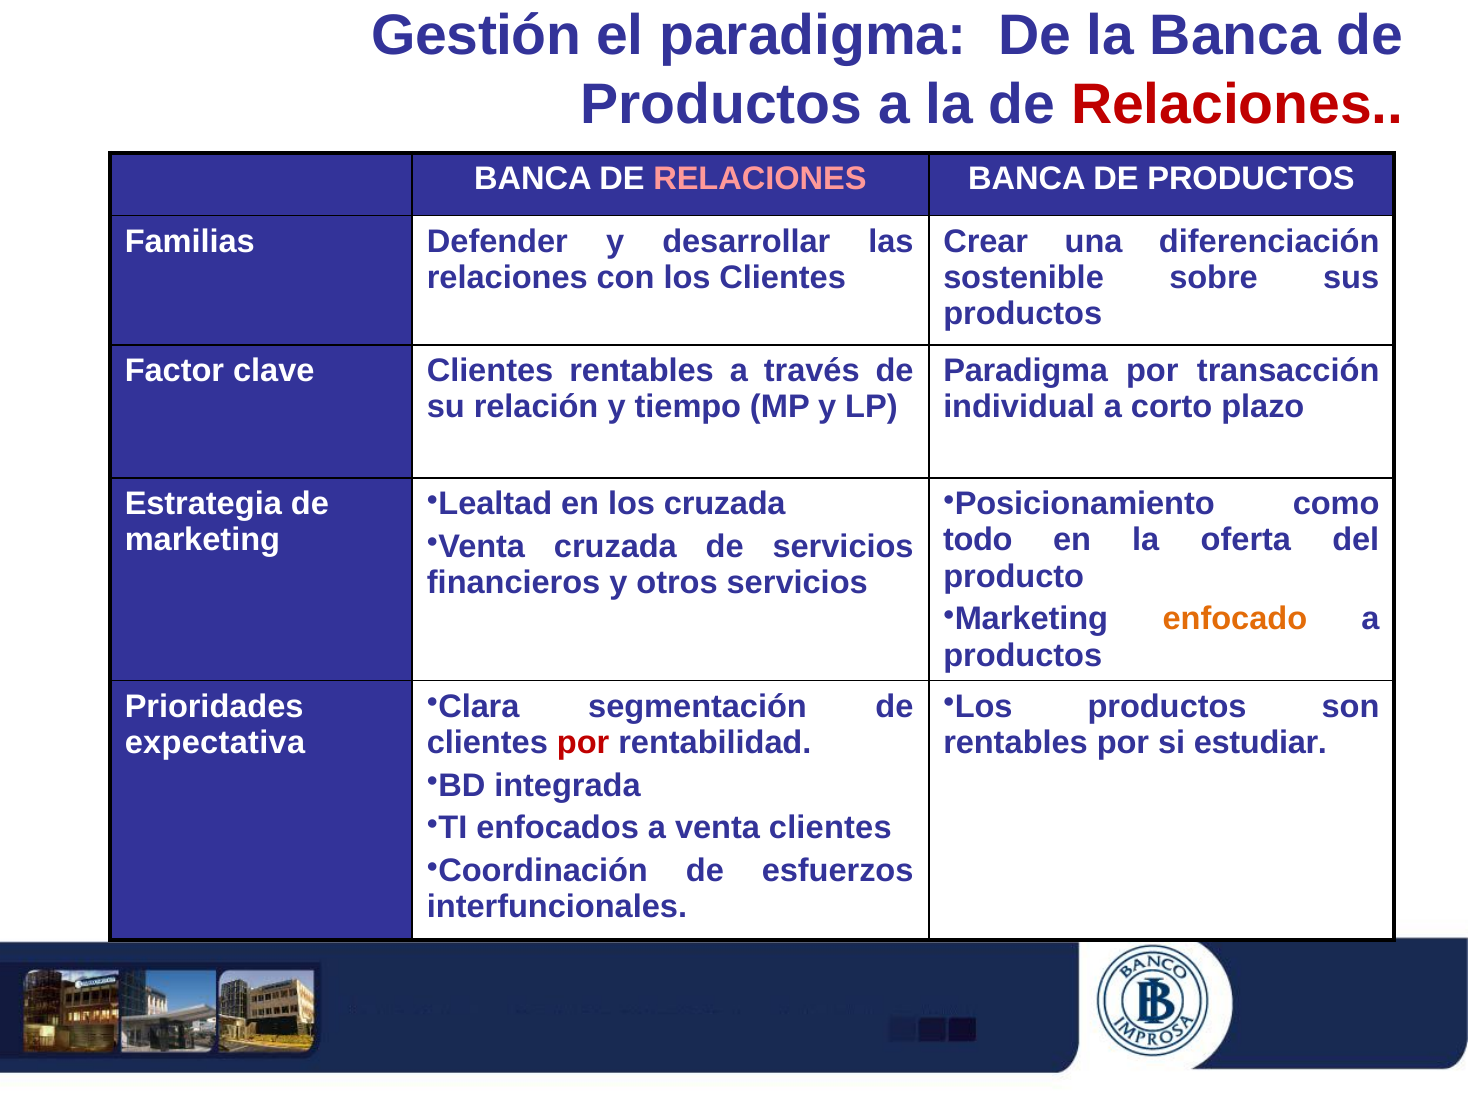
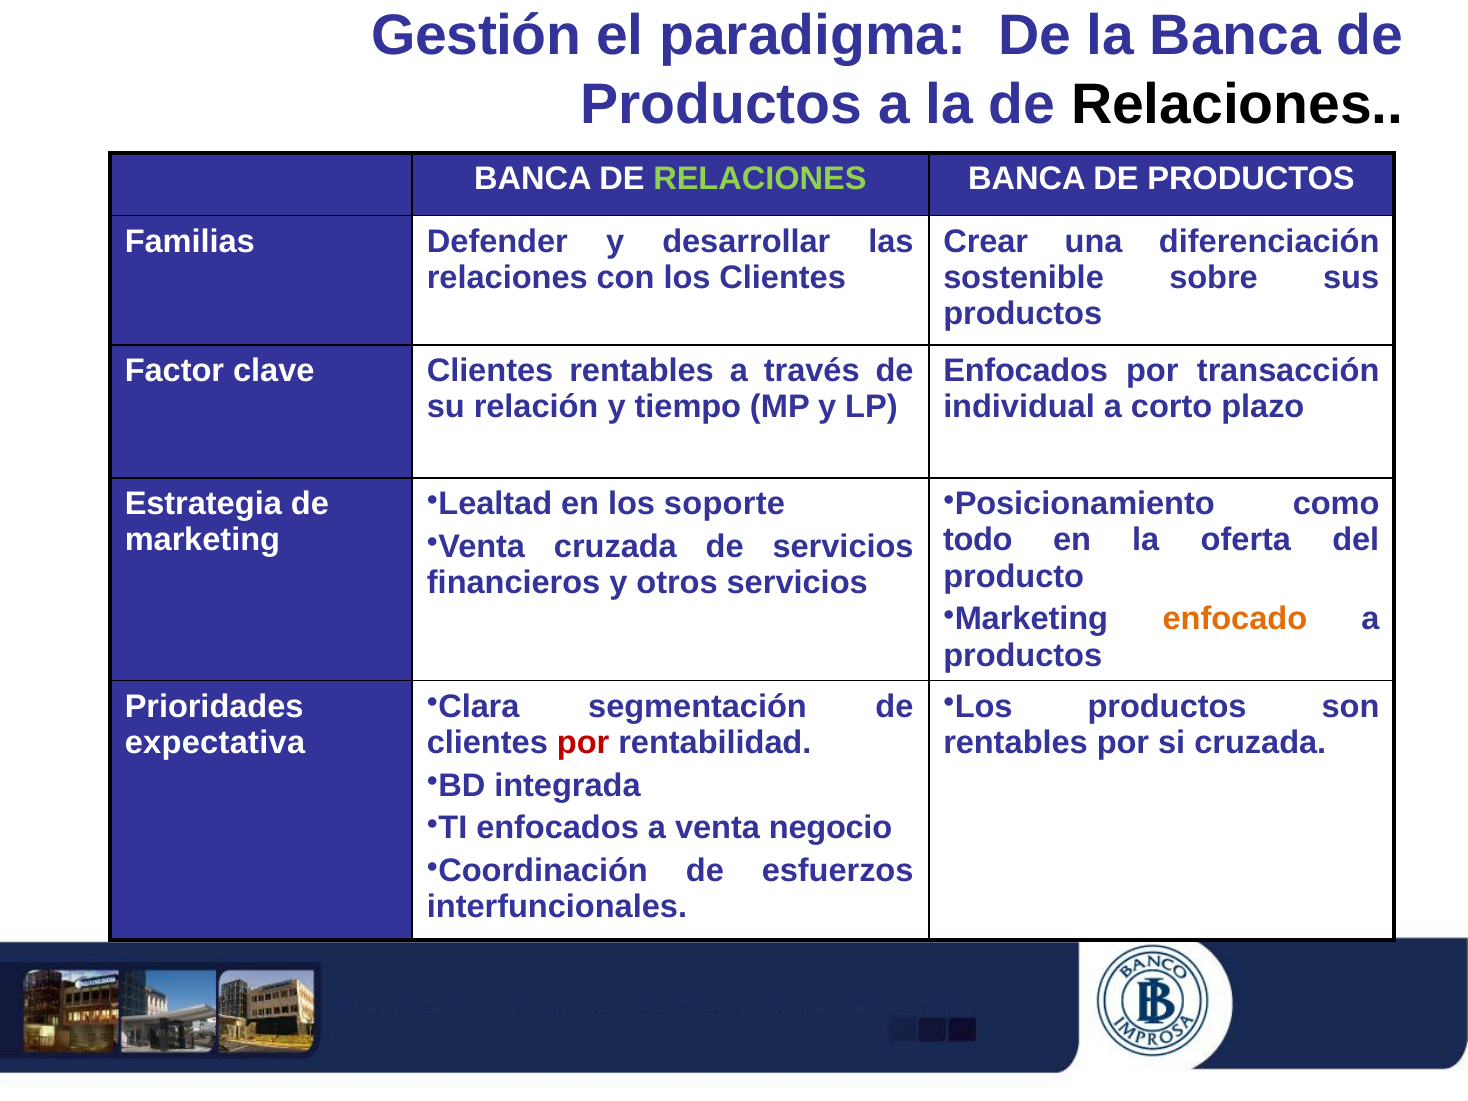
Relaciones colour: red -> black (1237, 104)
RELACIONES colour: pink -> light green (760, 179)
Paradigma: Paradigma -> Enfocados (1026, 371)
los cruzada: cruzada -> soporte (724, 504)
si estudiar: estudiar -> cruzada (1260, 743)
venta clientes: clientes -> negocio (831, 828)
